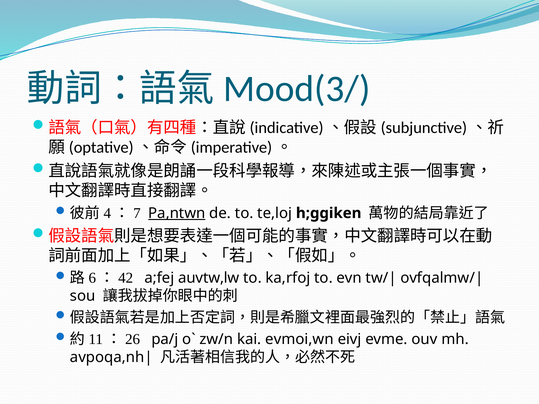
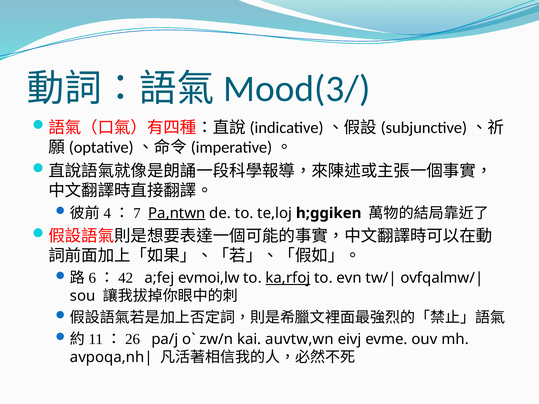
auvtw,lw: auvtw,lw -> evmoi,lw (209, 278)
ka,rfoj underline: none -> present (288, 278)
evmoi,wn: evmoi,wn -> auvtw,wn (299, 339)
